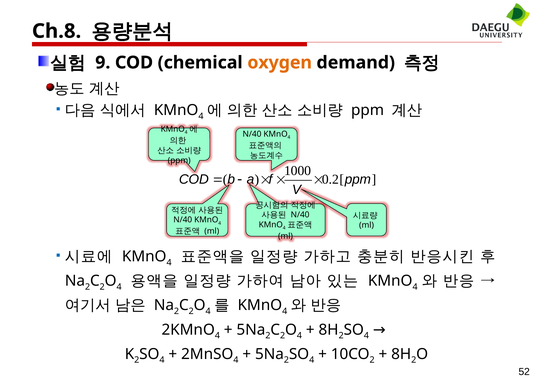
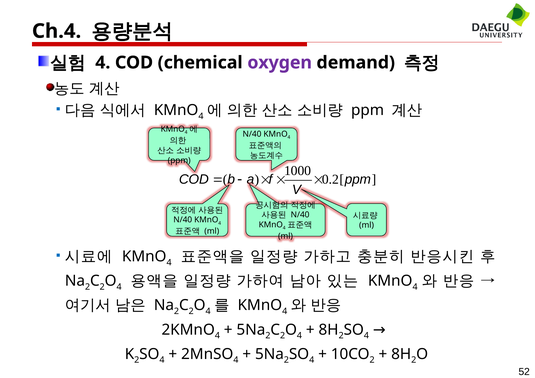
Ch.8: Ch.8 -> Ch.4 (57, 31)
9: 9 -> 4 (103, 63)
oxygen colour: orange -> purple (280, 63)
